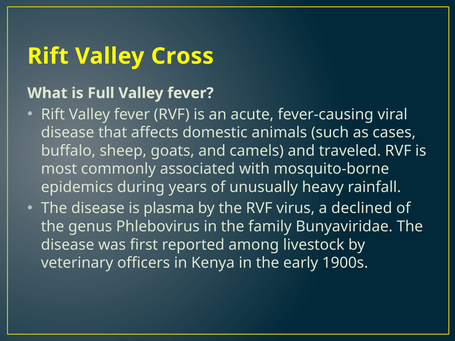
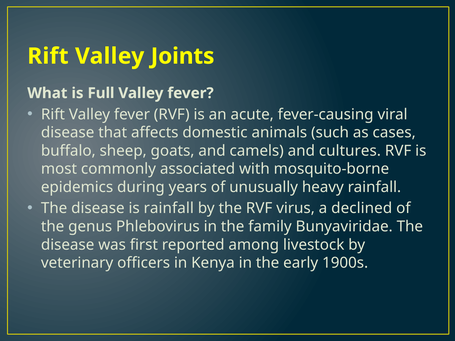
Cross: Cross -> Joints (183, 56)
traveled: traveled -> cultures (350, 151)
is plasma: plasma -> rainfall (169, 208)
